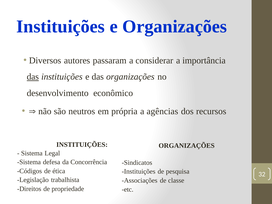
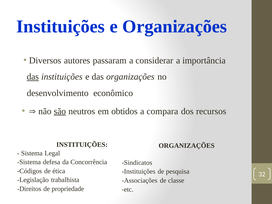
são underline: none -> present (60, 111)
própria: própria -> obtidos (124, 111)
agências: agências -> compara (162, 111)
